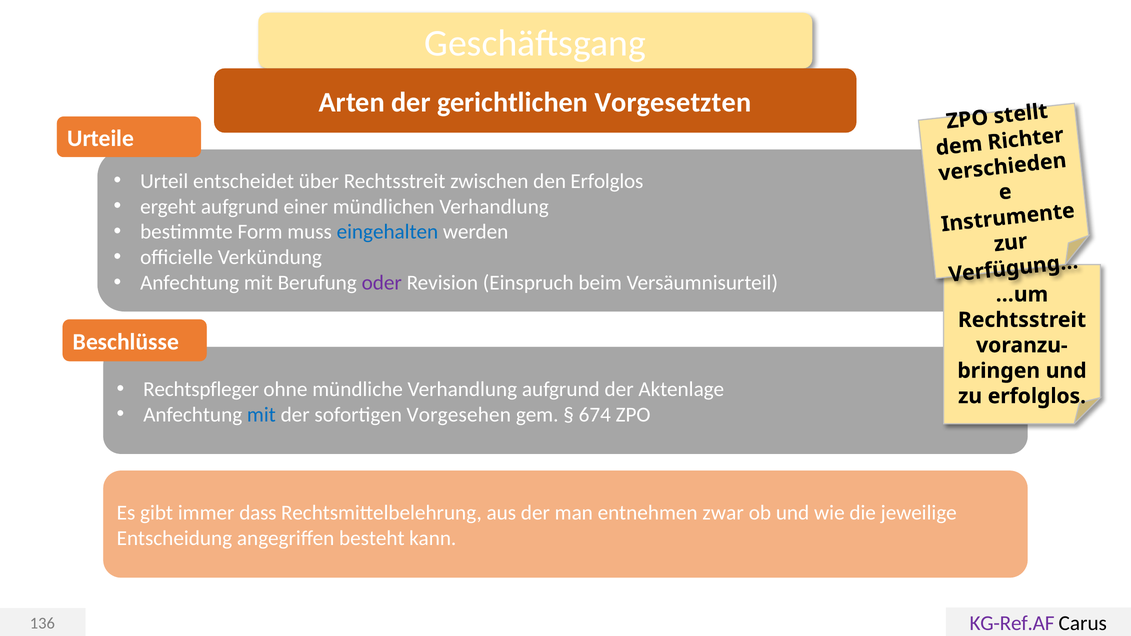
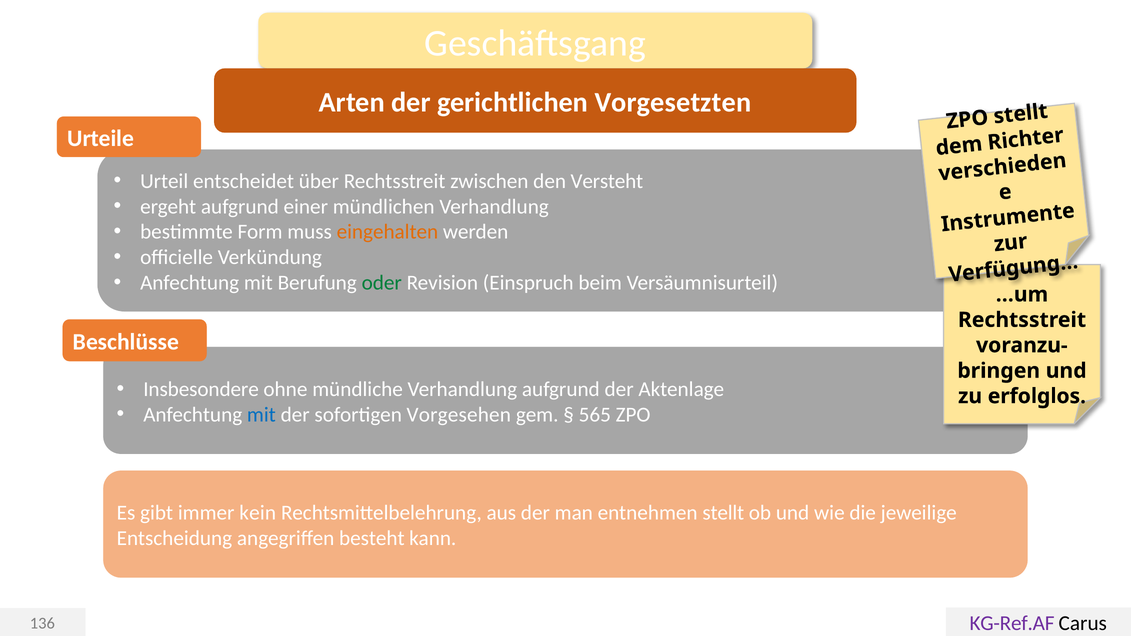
den Erfolglos: Erfolglos -> Versteht (607, 181)
eingehalten colour: blue -> orange (387, 232)
oder colour: purple -> green (382, 283)
Rechtspfleger: Rechtspfleger -> Insbesondere (201, 389)
674: 674 -> 565 (595, 415)
dass: dass -> kein (258, 513)
entnehmen zwar: zwar -> stellt (723, 513)
